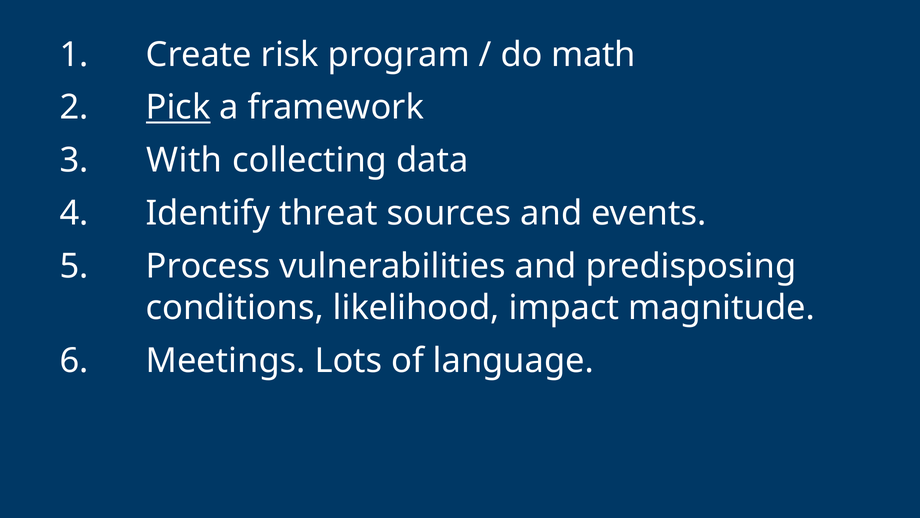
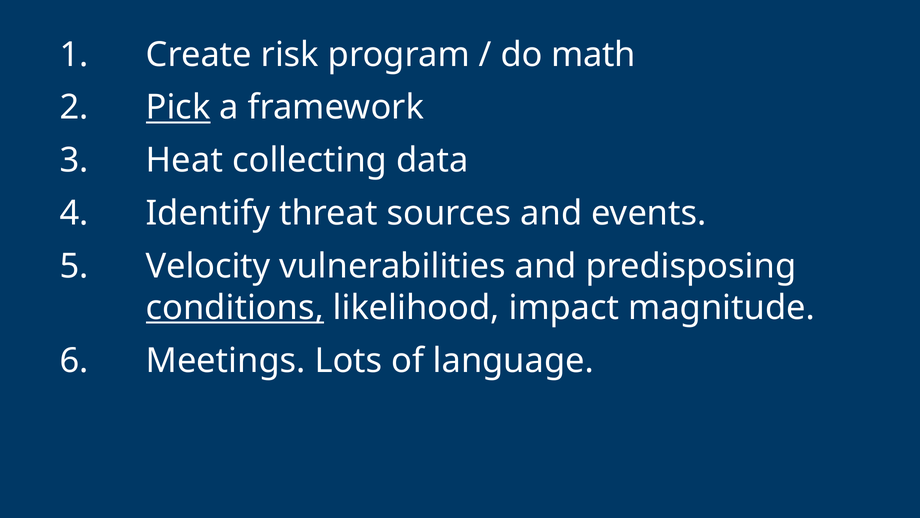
With: With -> Heat (184, 160)
Process: Process -> Velocity (208, 266)
conditions underline: none -> present (235, 308)
